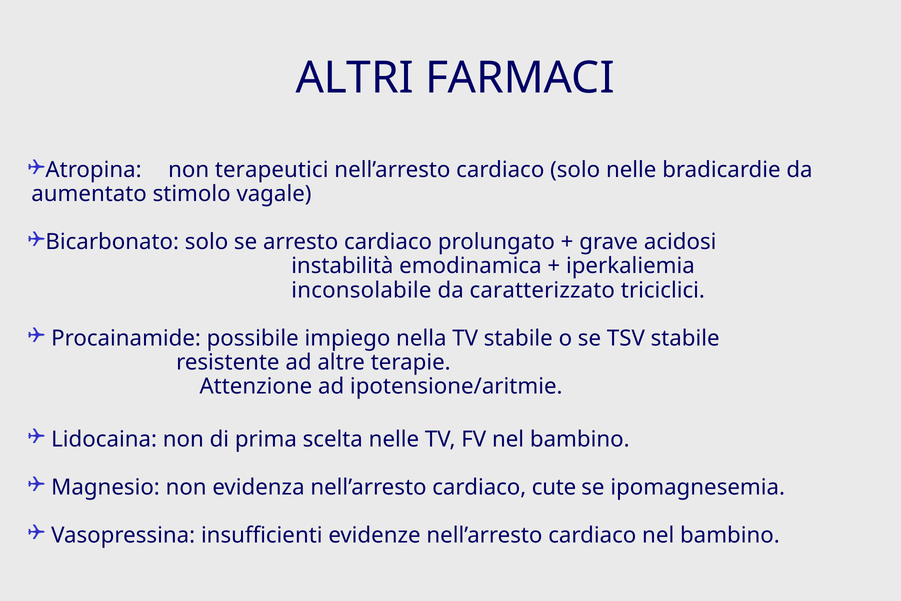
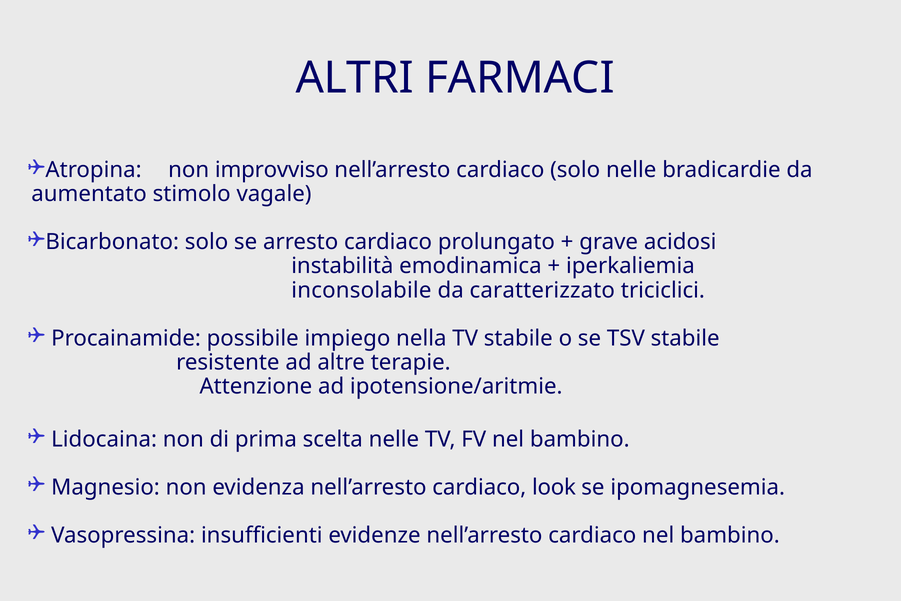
terapeutici: terapeutici -> improvviso (272, 170)
cute: cute -> look (554, 487)
